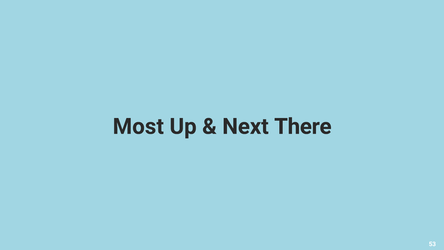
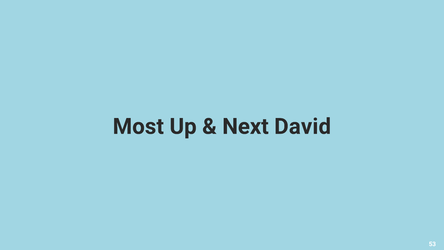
There: There -> David (303, 126)
